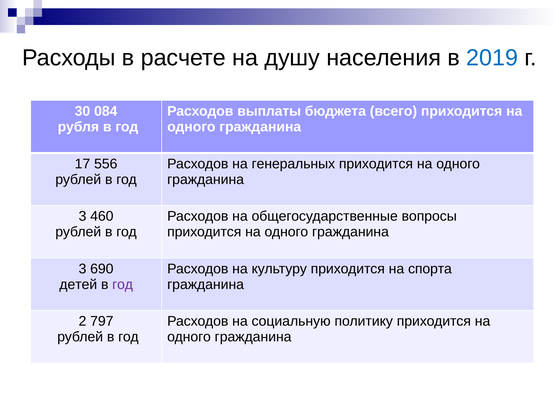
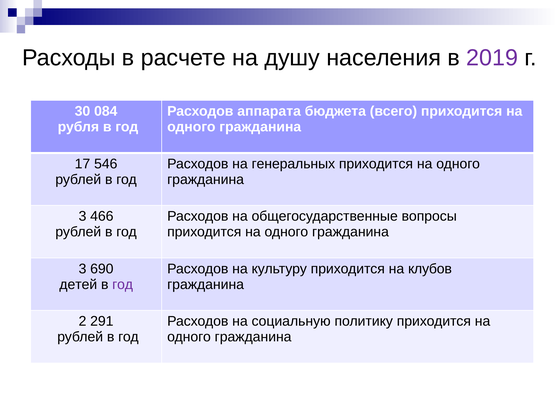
2019 colour: blue -> purple (492, 58)
выплаты: выплаты -> аппарата (269, 111)
556: 556 -> 546 (106, 164)
460: 460 -> 466 (102, 216)
спорта: спорта -> клубов (430, 269)
797: 797 -> 291 (102, 322)
